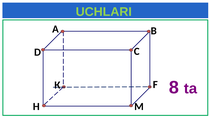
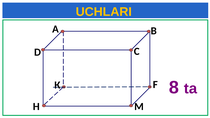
UCHLARI colour: light green -> yellow (104, 12)
